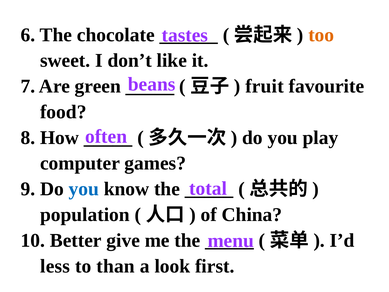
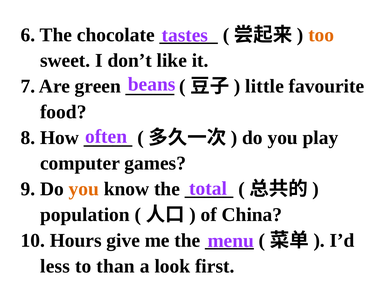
fruit: fruit -> little (265, 86)
you colour: blue -> orange (84, 189)
Better: Better -> Hours (76, 240)
